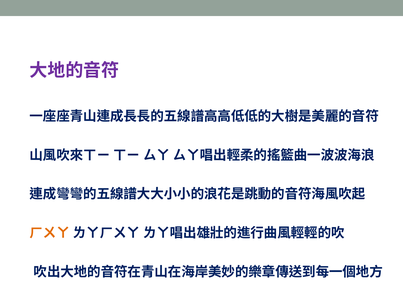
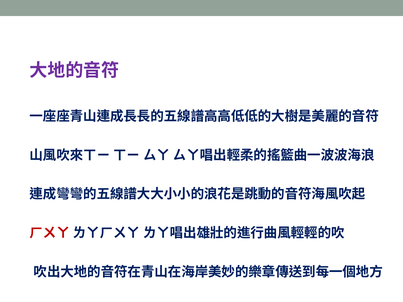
ㄏㄨㄚ colour: orange -> red (50, 233)
